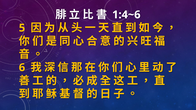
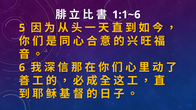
1:4~6: 1:4~6 -> 1:1~6 (126, 15)
